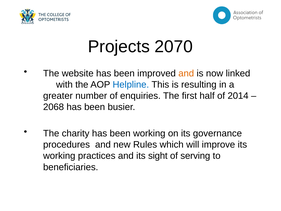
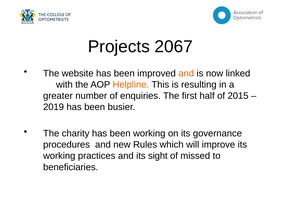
2070: 2070 -> 2067 (174, 47)
Helpline colour: blue -> orange (131, 84)
2014: 2014 -> 2015 (238, 96)
2068: 2068 -> 2019 (54, 107)
serving: serving -> missed (195, 156)
